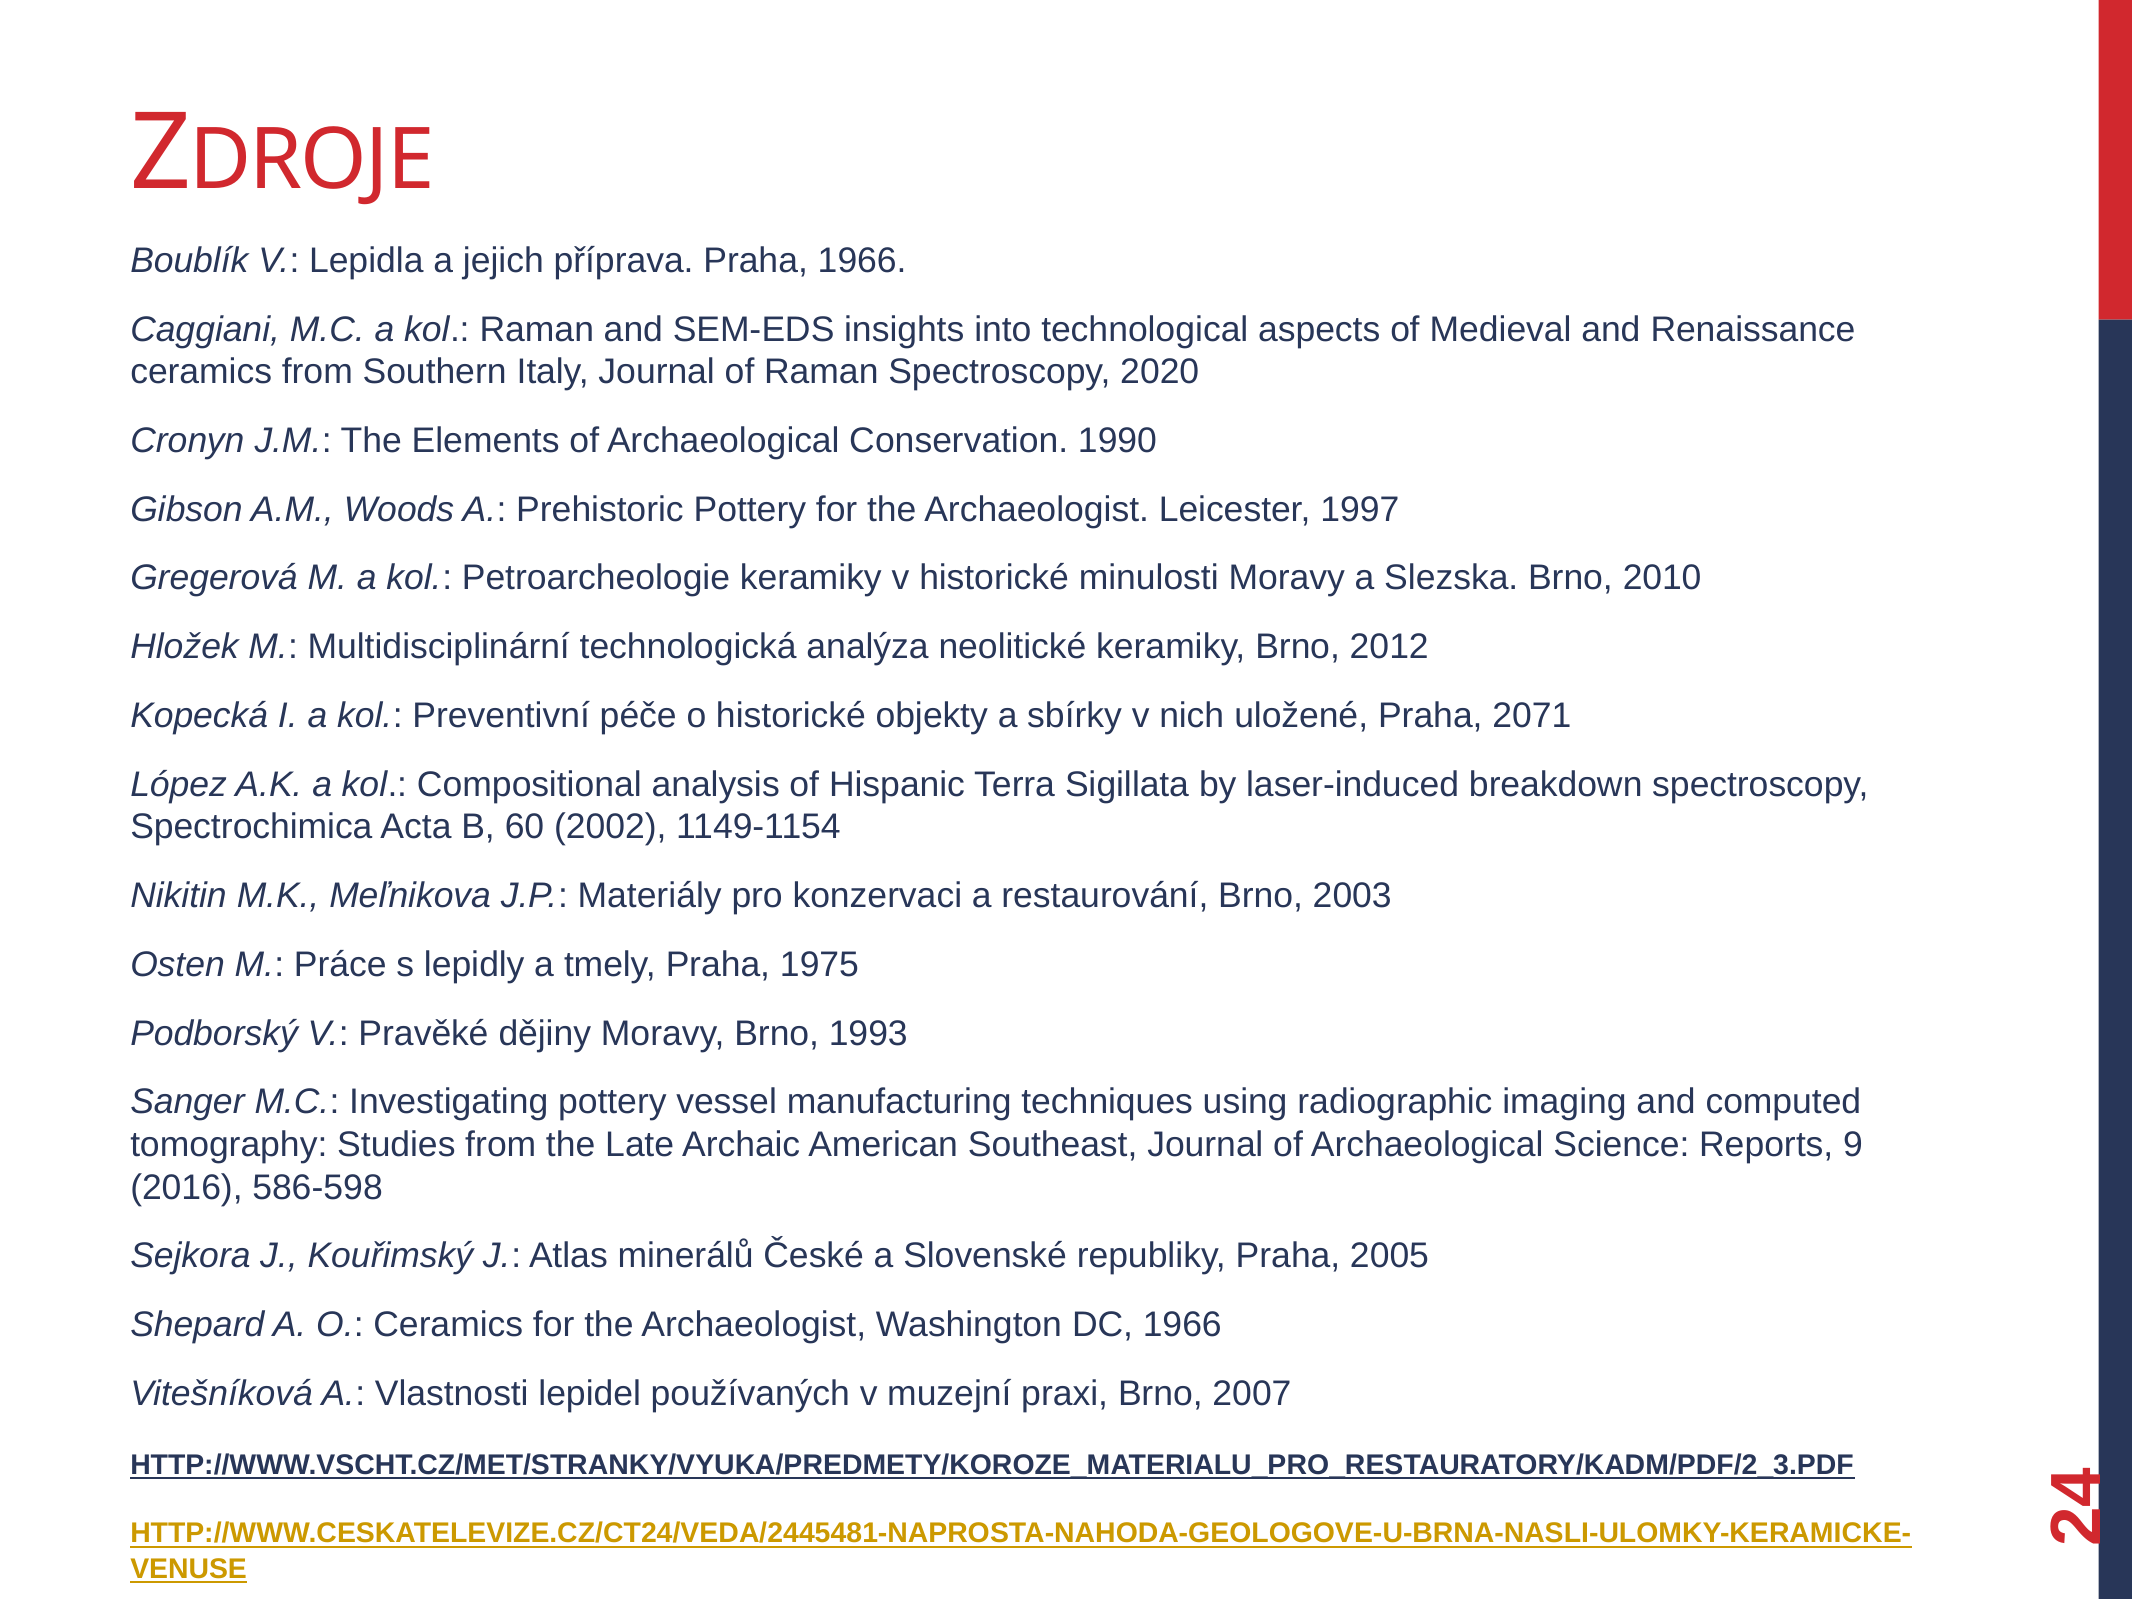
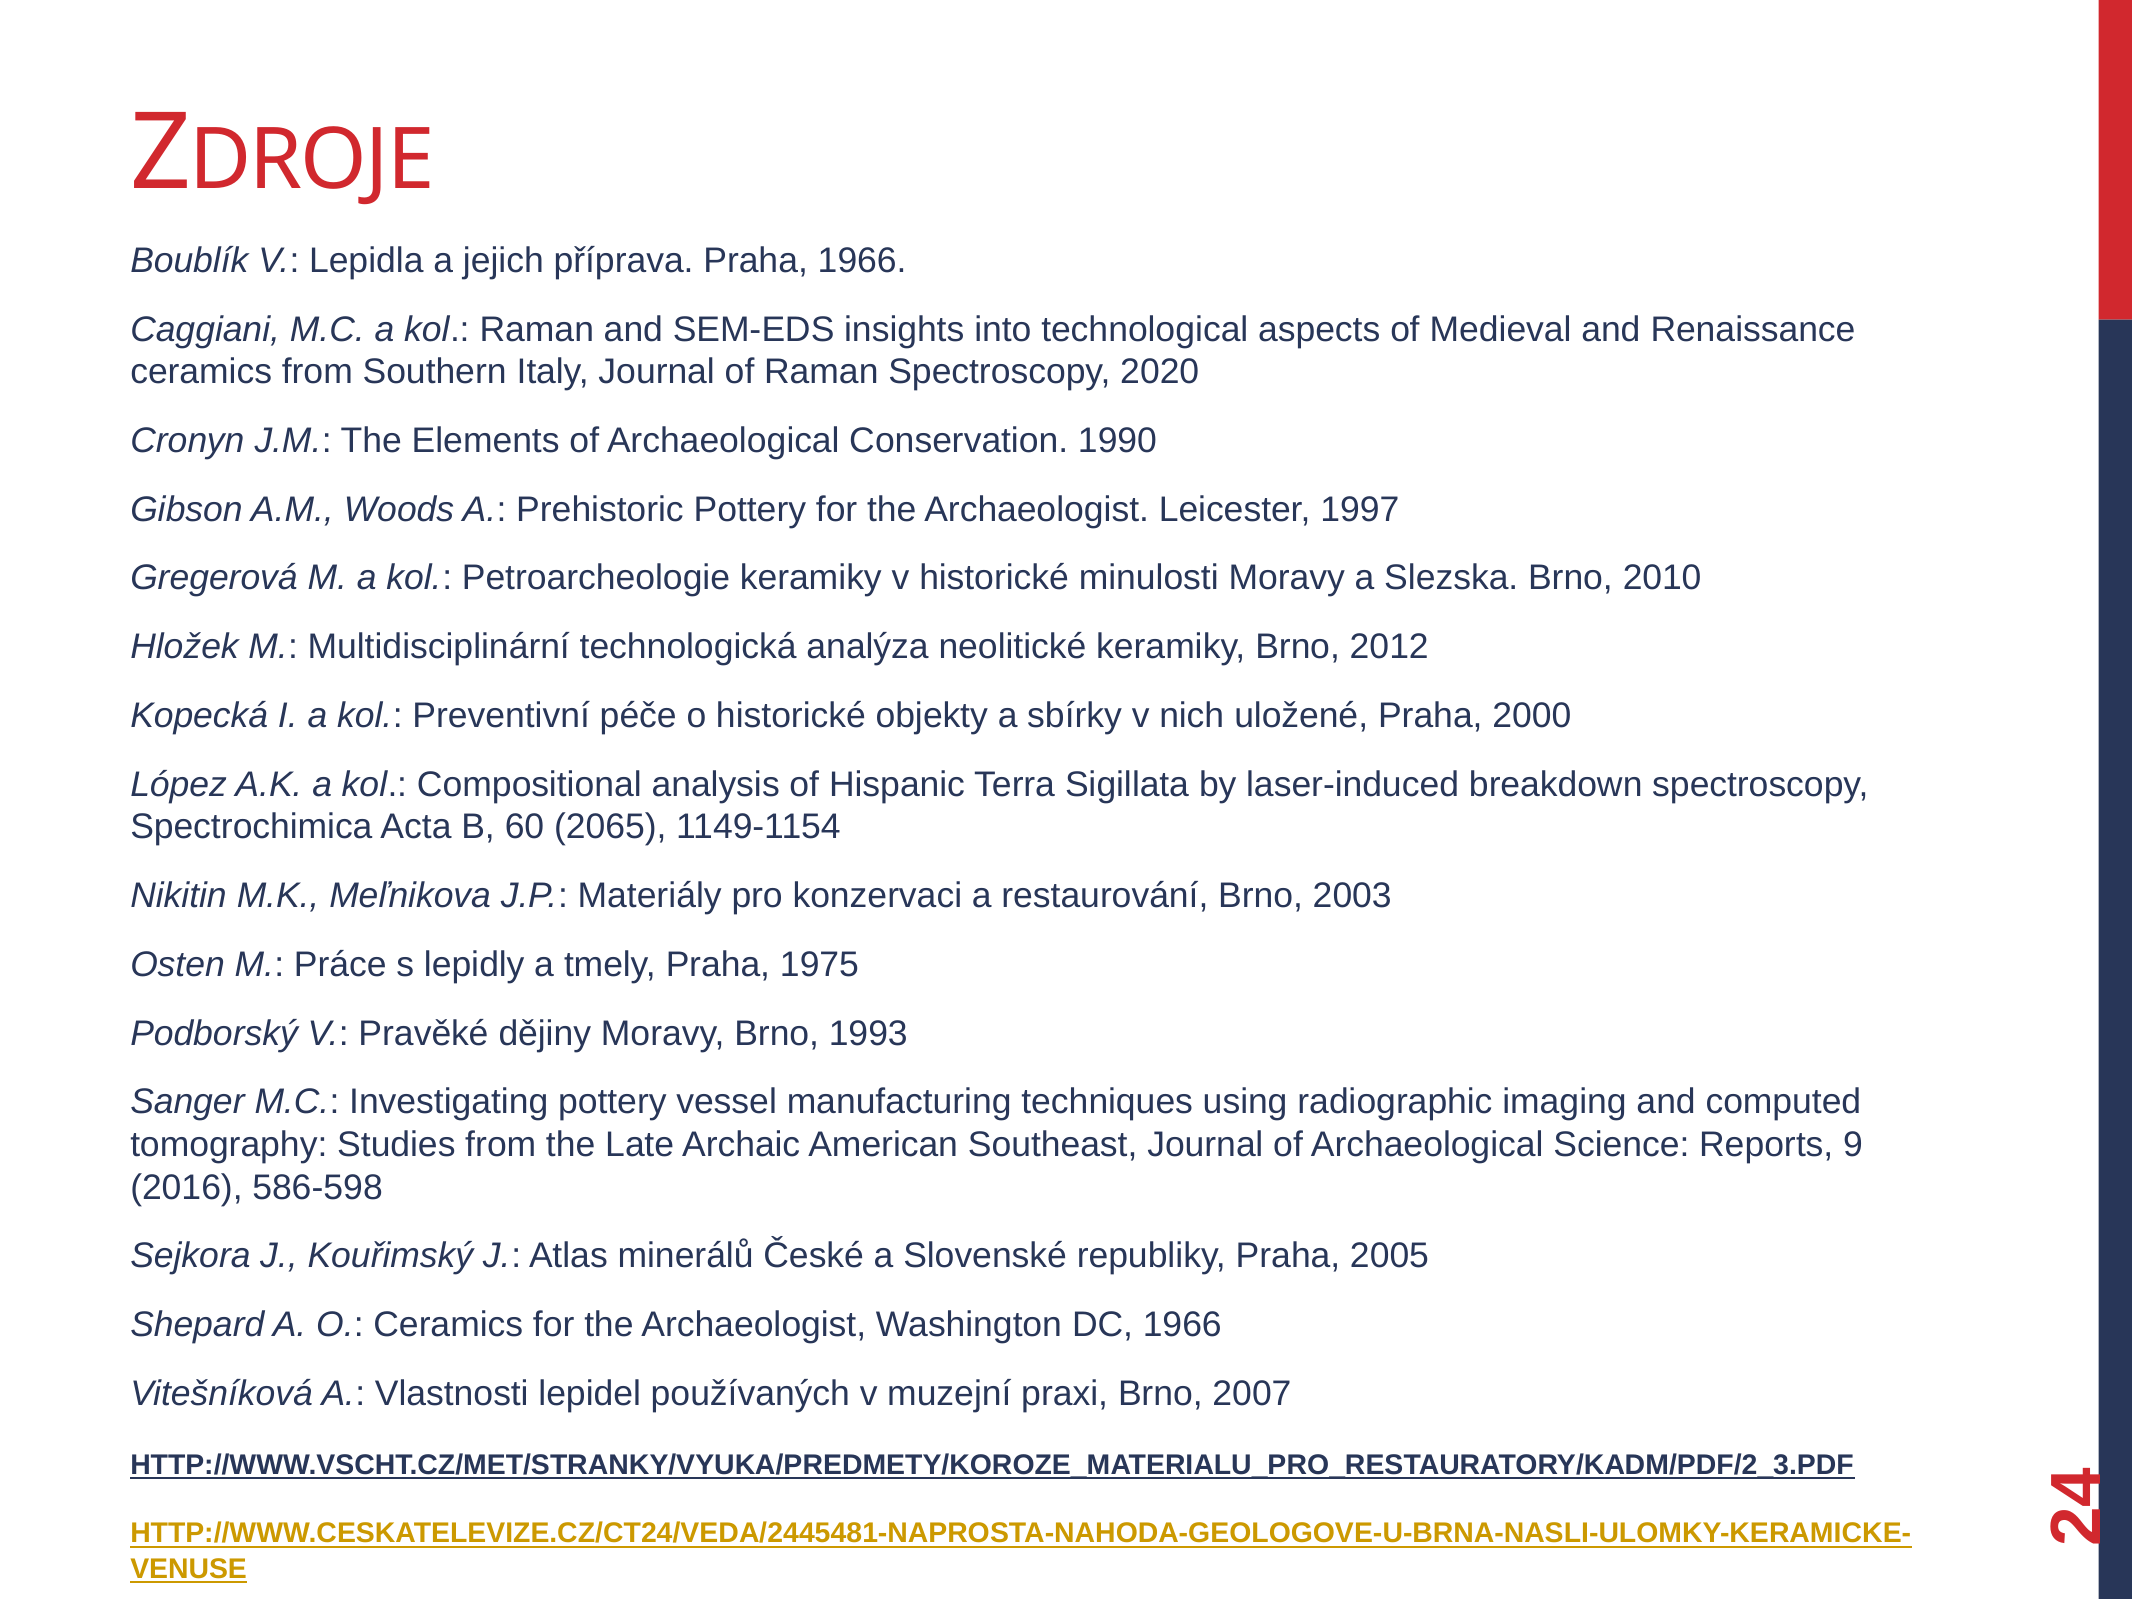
2071: 2071 -> 2000 (1532, 716)
2002: 2002 -> 2065 (610, 827)
